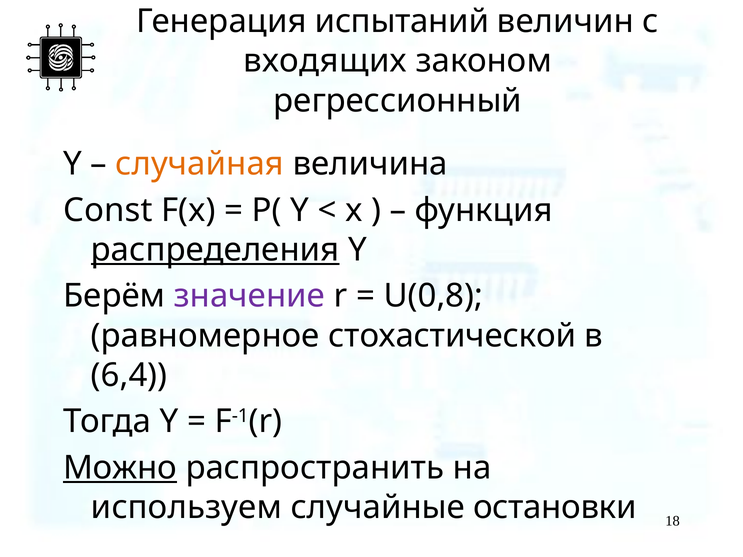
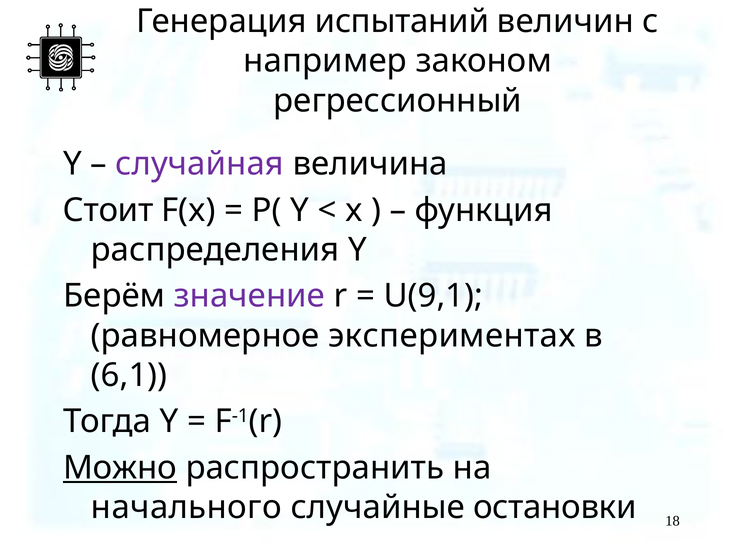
входящих: входящих -> например (325, 61)
случайная colour: orange -> purple (200, 164)
Const: Const -> Стоит (108, 210)
распределения underline: present -> none (215, 250)
U(0,8: U(0,8 -> U(9,1 (433, 296)
стохастической: стохастической -> экспериментах (452, 336)
6,4: 6,4 -> 6,1 (129, 375)
используем: используем -> начального (186, 508)
